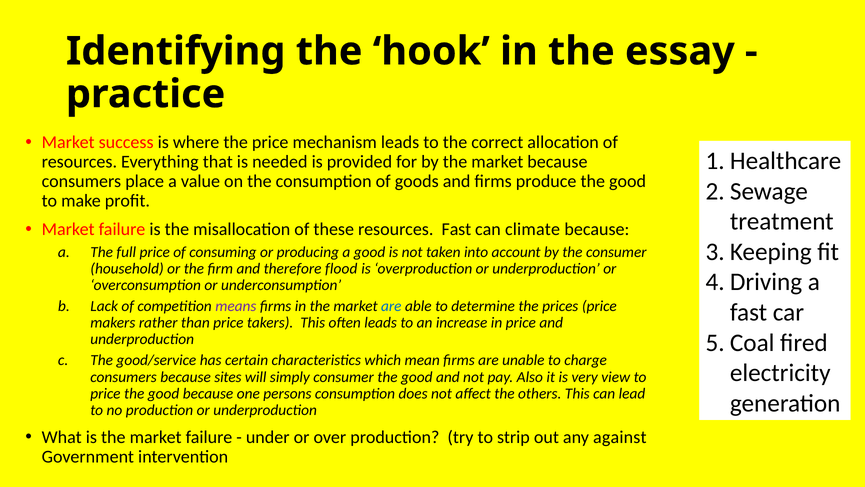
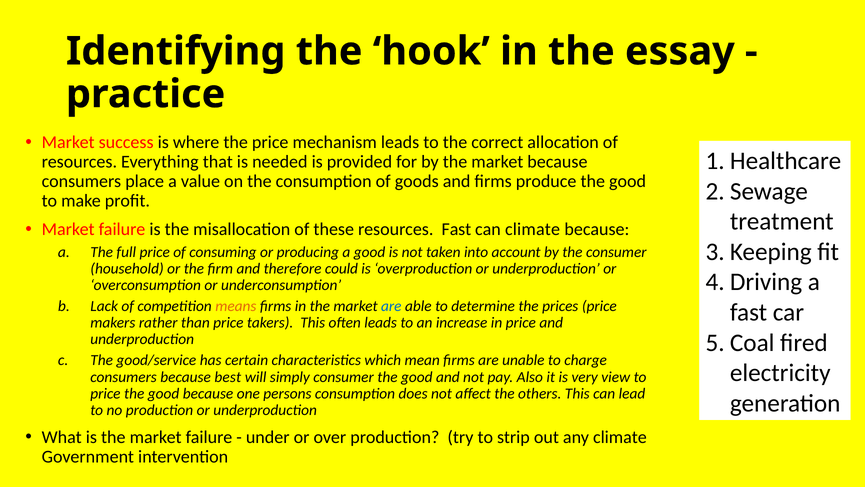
flood: flood -> could (341, 268)
means colour: purple -> orange (236, 306)
sites: sites -> best (228, 377)
any against: against -> climate (620, 437)
